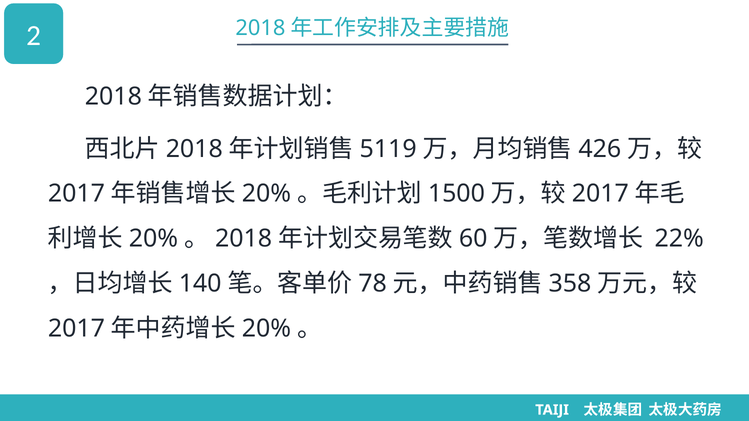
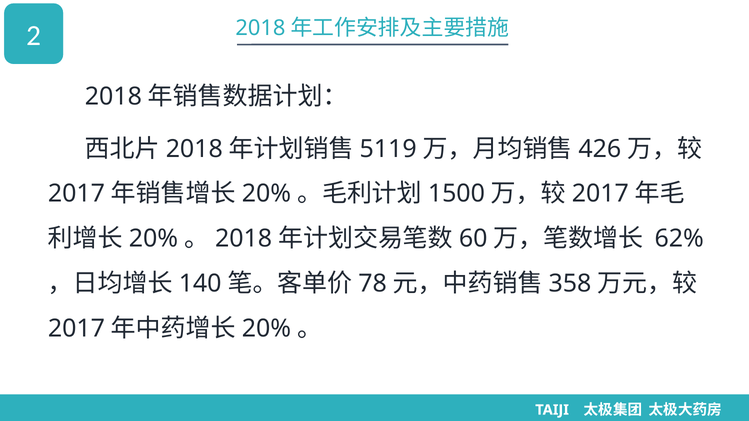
22%: 22% -> 62% (679, 239)
